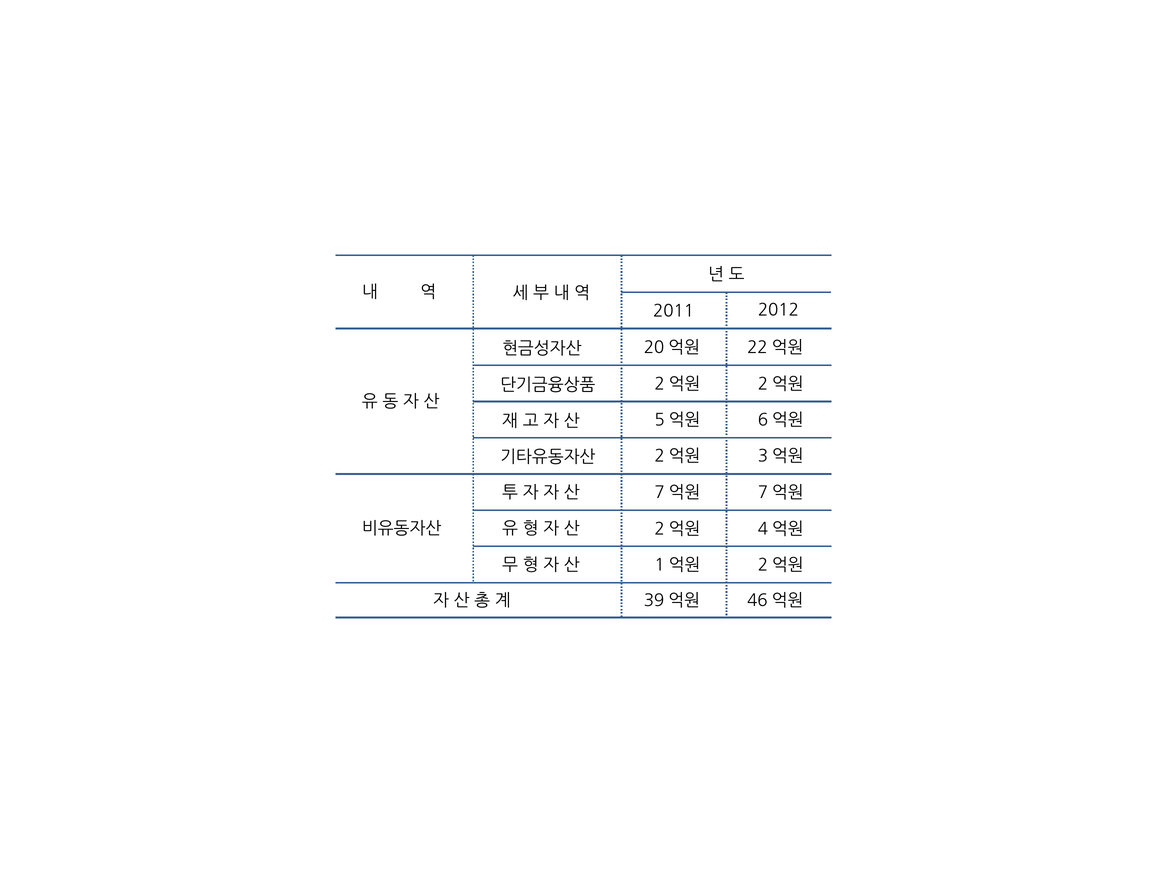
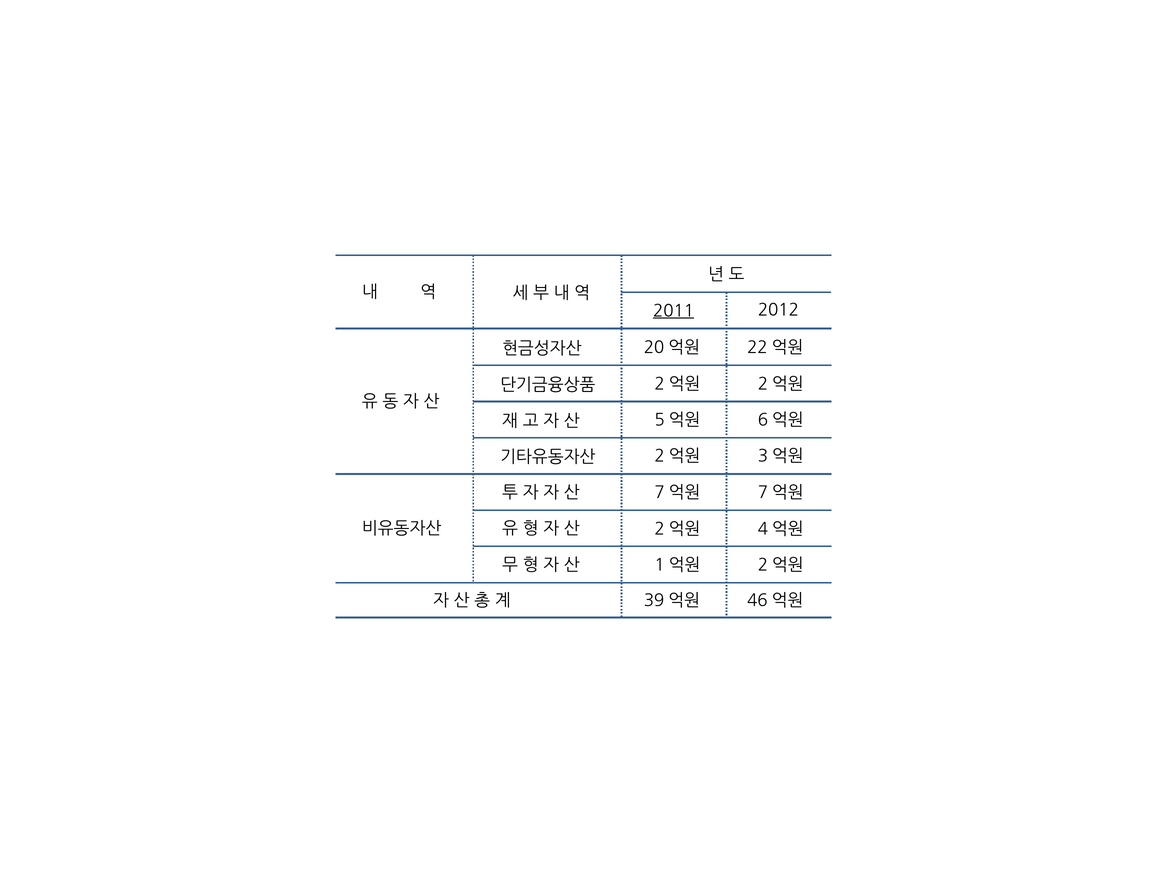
2011 underline: none -> present (674, 311)
